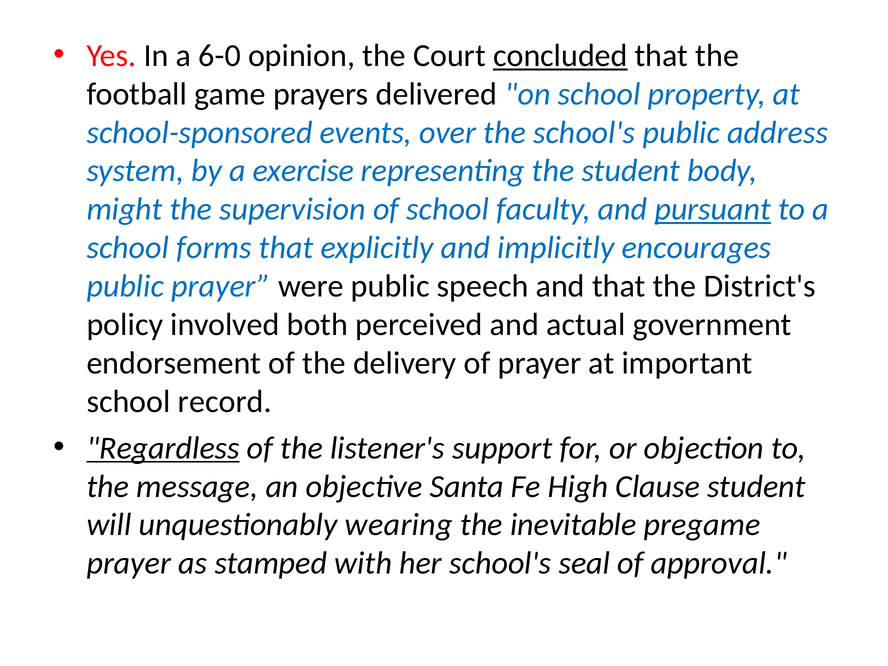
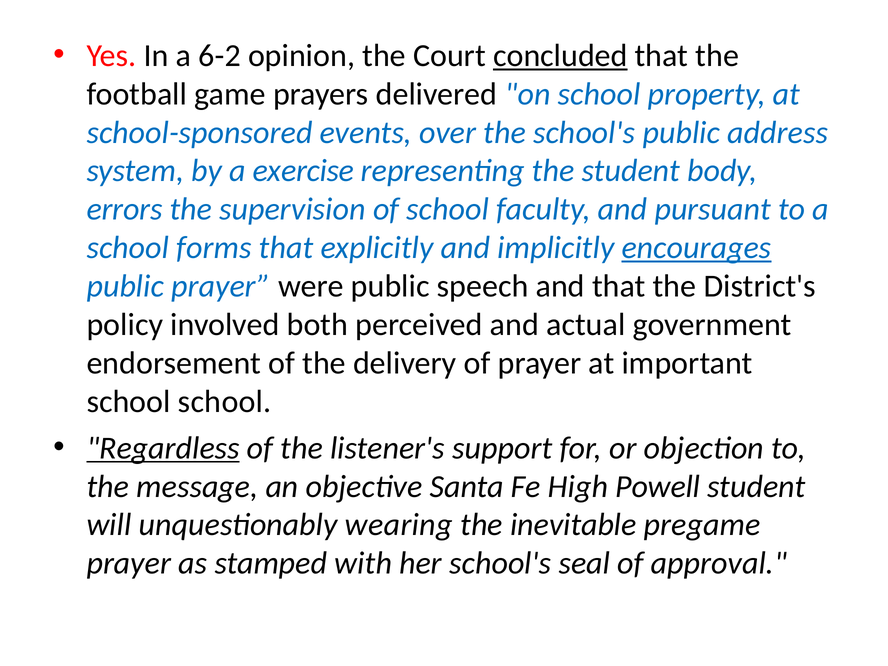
6-0: 6-0 -> 6-2 (220, 56)
might: might -> errors (125, 209)
pursuant underline: present -> none (713, 209)
encourages underline: none -> present (697, 248)
school record: record -> school (225, 402)
Clause: Clause -> Powell (658, 486)
